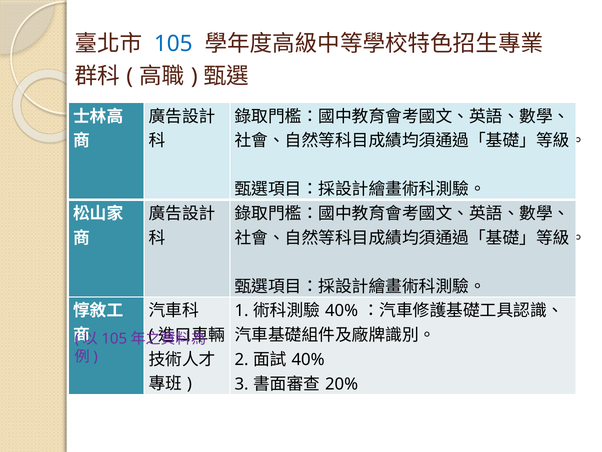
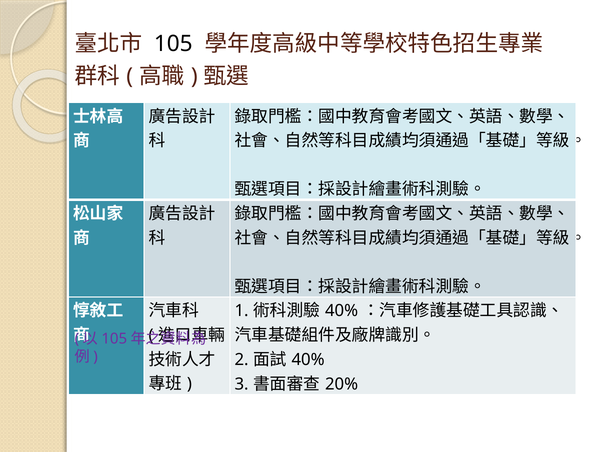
105 colour: blue -> black (173, 44)
